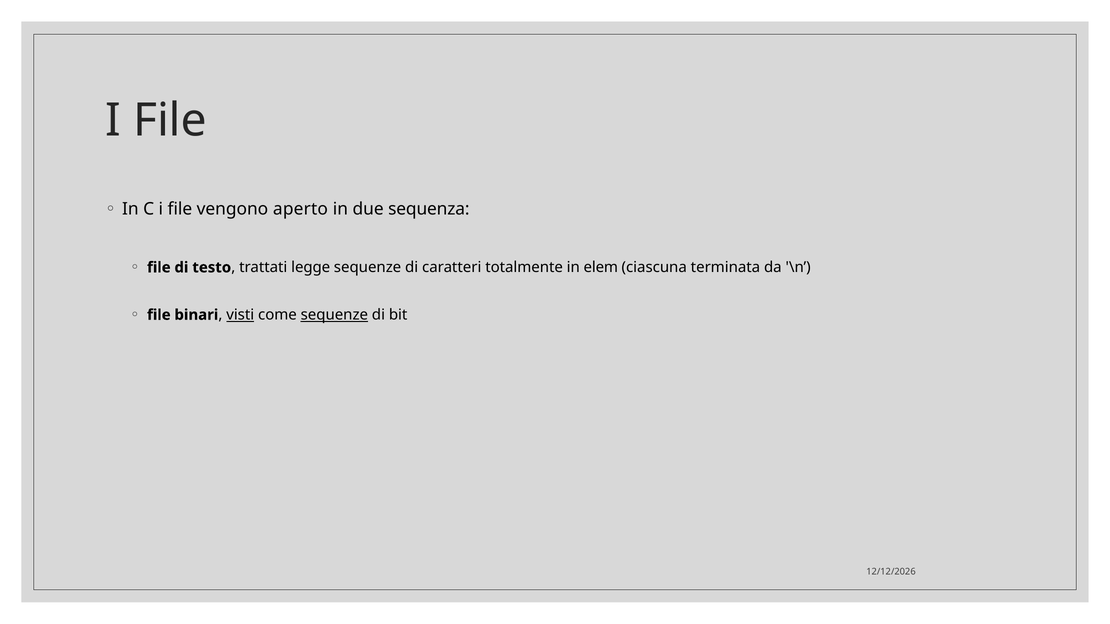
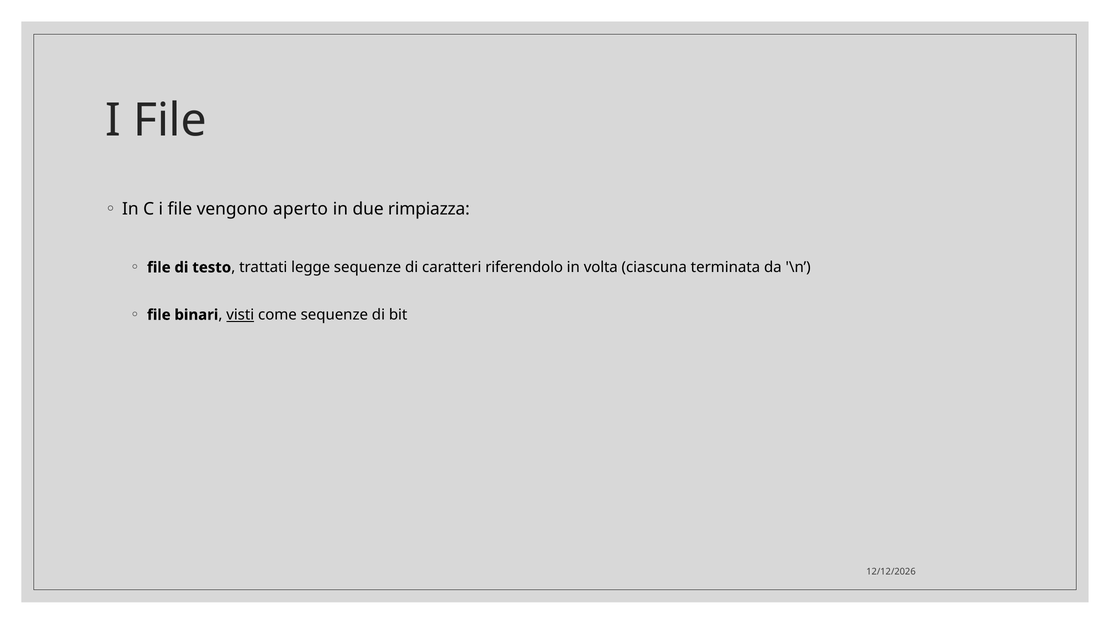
sequenza: sequenza -> rimpiazza (429, 209)
totalmente: totalmente -> riferendolo (524, 268)
elem: elem -> volta (601, 268)
sequenze underline: present -> none (334, 315)
